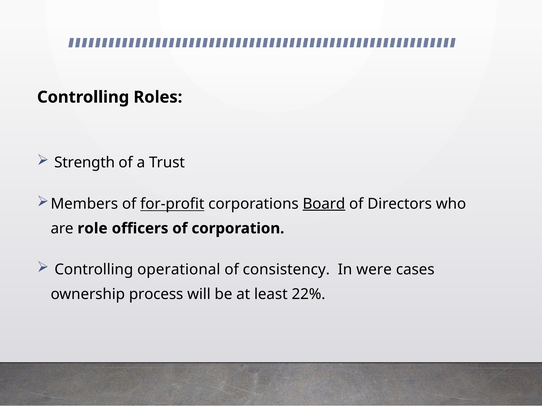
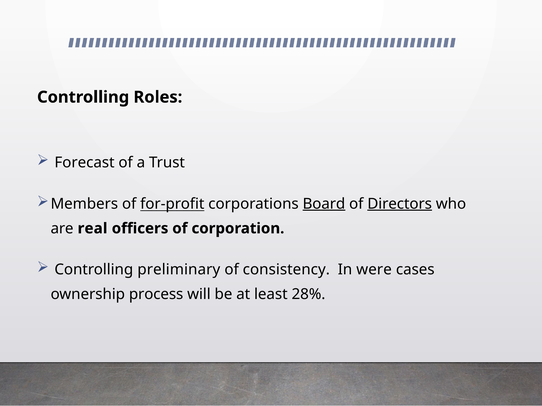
Strength: Strength -> Forecast (85, 163)
Directors underline: none -> present (400, 204)
role: role -> real (92, 229)
operational: operational -> preliminary (179, 270)
22%: 22% -> 28% (309, 295)
